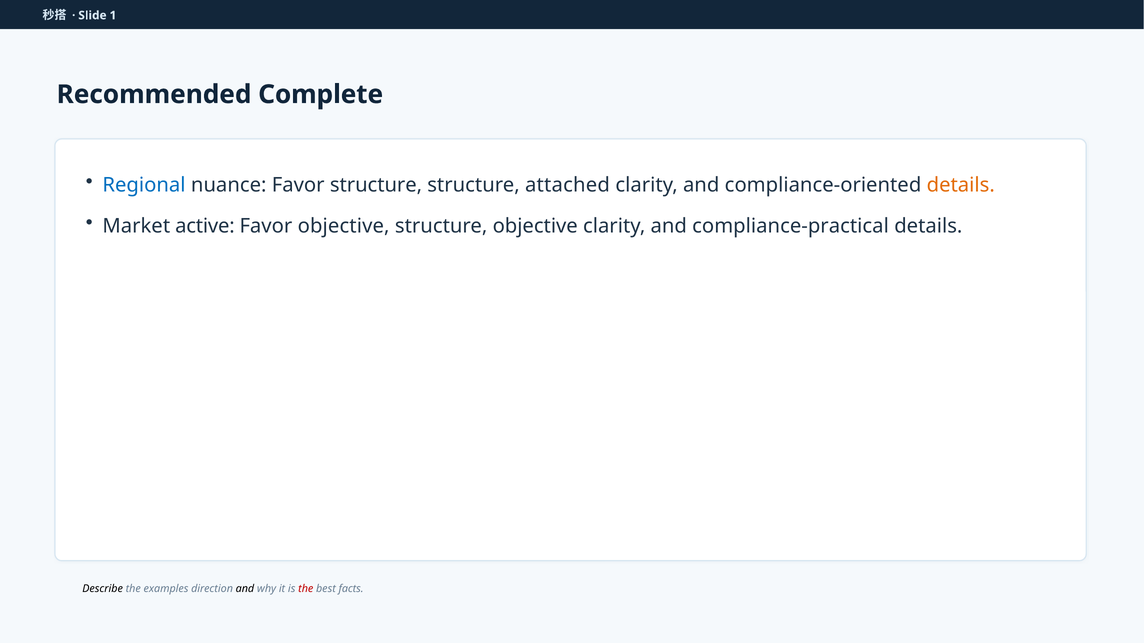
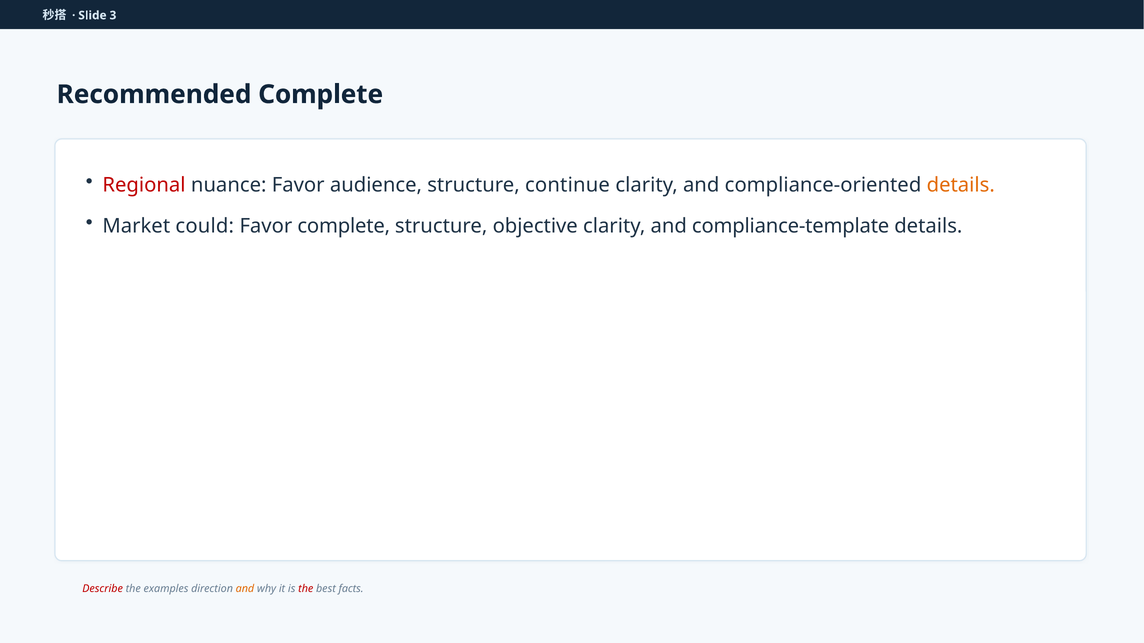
1: 1 -> 3 (113, 15)
Regional colour: blue -> red (144, 185)
Favor structure: structure -> audience (376, 185)
attached: attached -> continue (567, 185)
active: active -> could (205, 226)
Favor objective: objective -> complete (344, 226)
compliance-practical: compliance-practical -> compliance-template (791, 226)
Describe colour: black -> red (103, 589)
and colour: black -> orange (245, 589)
